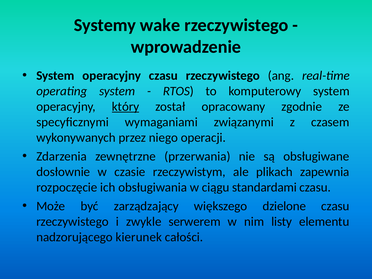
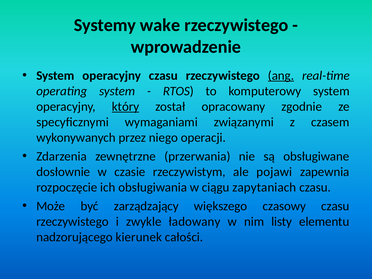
ang underline: none -> present (281, 76)
plikach: plikach -> pojawi (274, 172)
standardami: standardami -> zapytaniach (264, 187)
dzielone: dzielone -> czasowy (284, 206)
serwerem: serwerem -> ładowany (195, 222)
